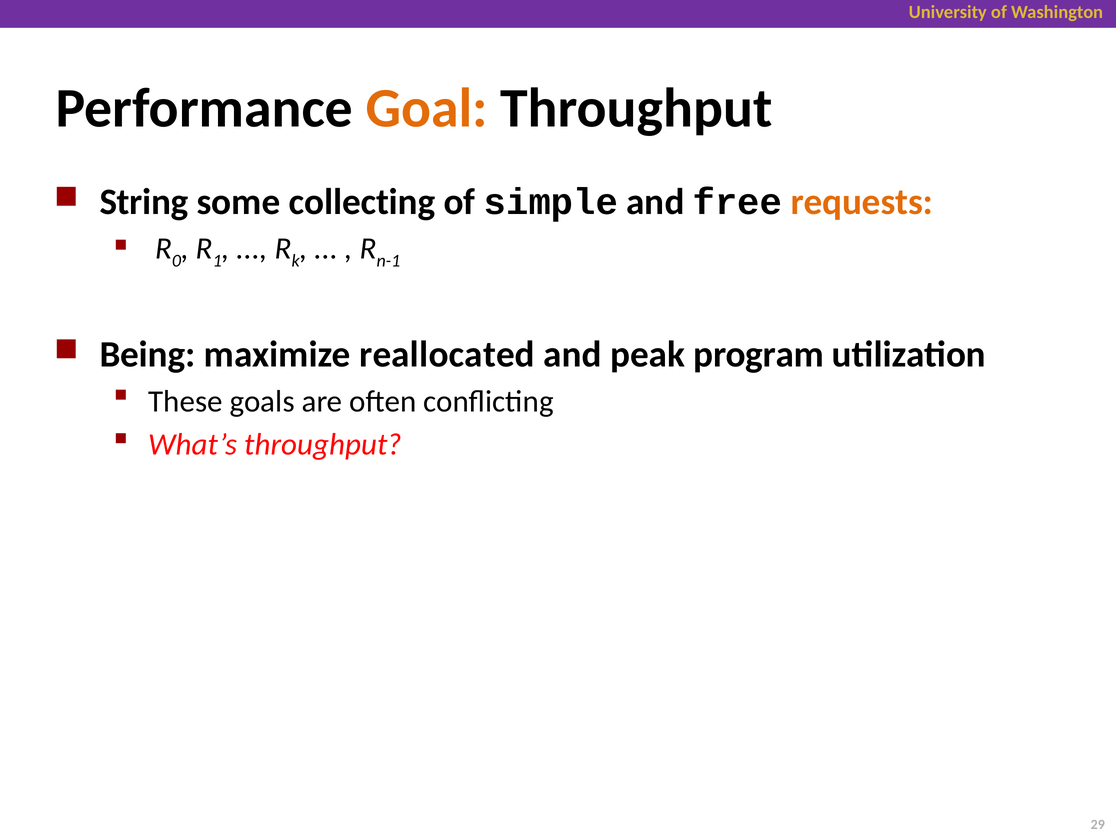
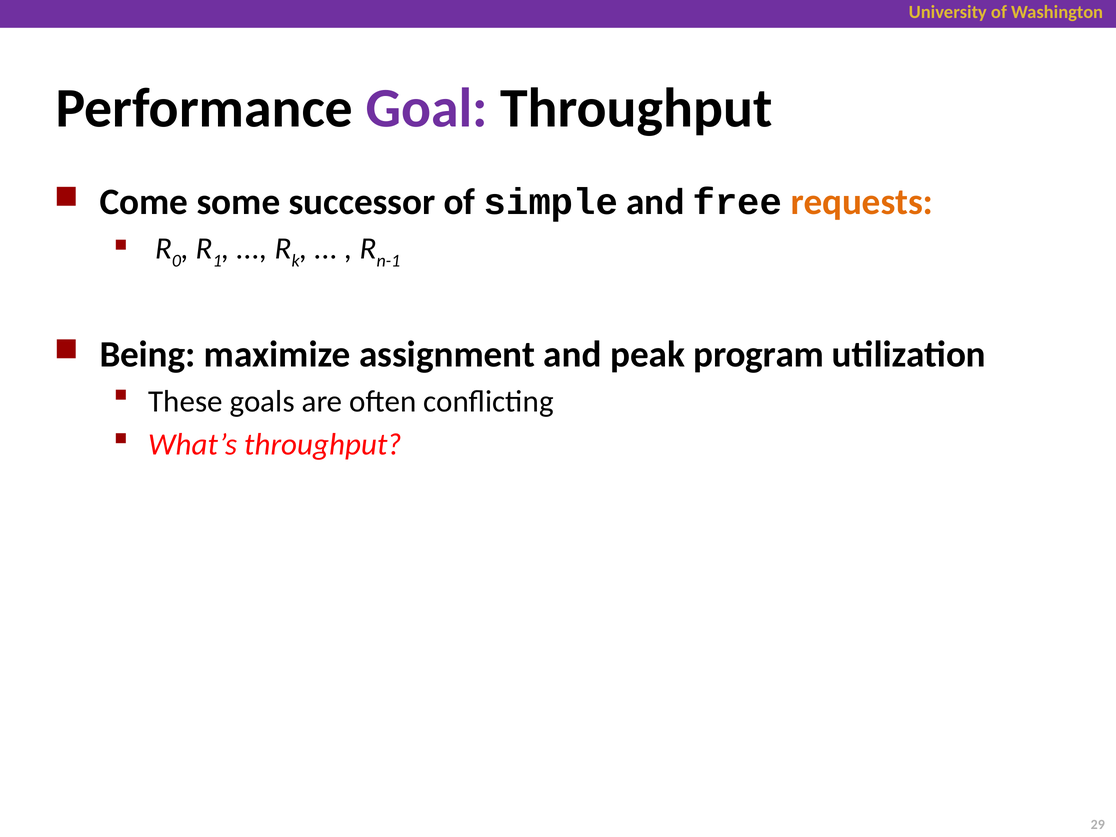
Goal colour: orange -> purple (427, 108)
String: String -> Come (144, 202)
collecting: collecting -> successor (362, 202)
reallocated: reallocated -> assignment (447, 355)
